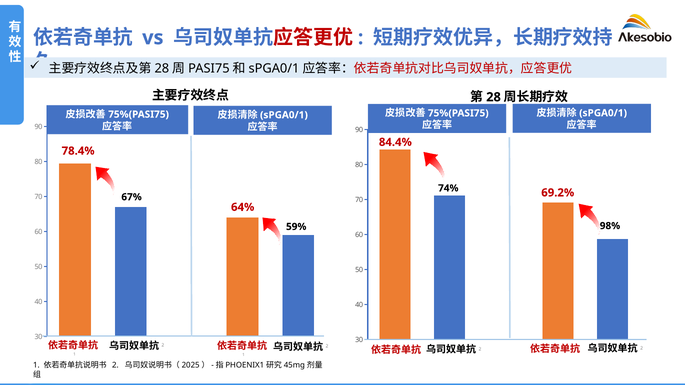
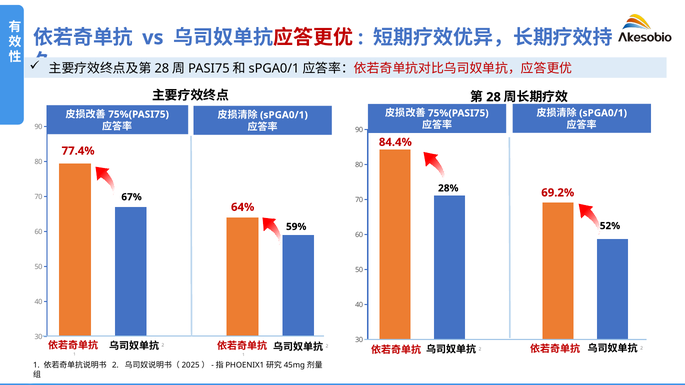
78.4%: 78.4% -> 77.4% (78, 151)
74%: 74% -> 28% (448, 188)
98%: 98% -> 52% (610, 226)
